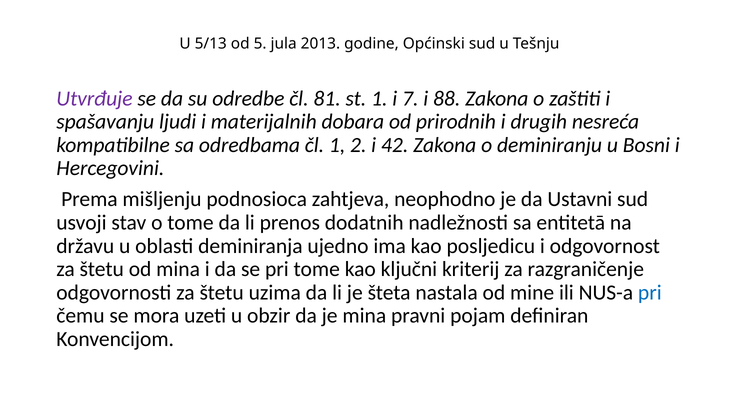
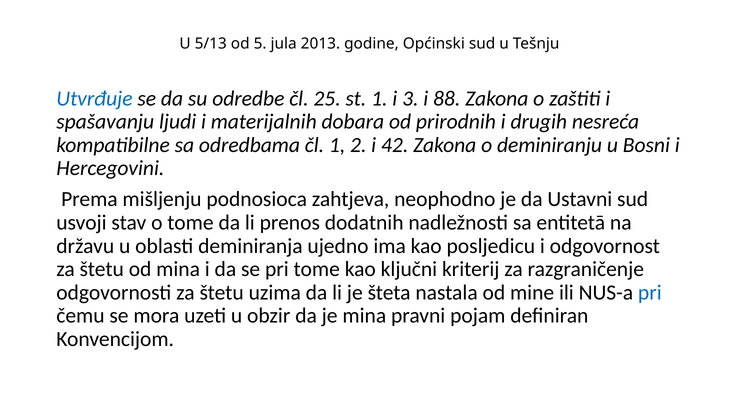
Utvrđuje colour: purple -> blue (94, 98)
81: 81 -> 25 (327, 98)
7: 7 -> 3 (410, 98)
